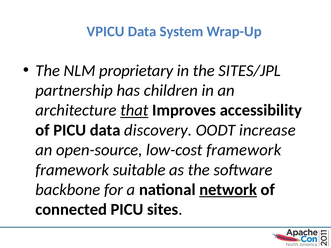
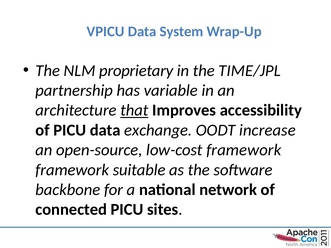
SITES/JPL: SITES/JPL -> TIME/JPL (250, 71)
children: children -> variable (171, 91)
discovery: discovery -> exchange (158, 130)
network underline: present -> none (228, 190)
